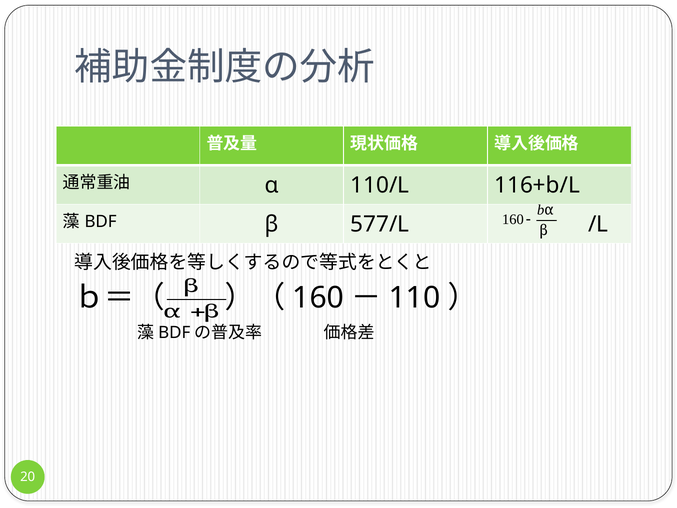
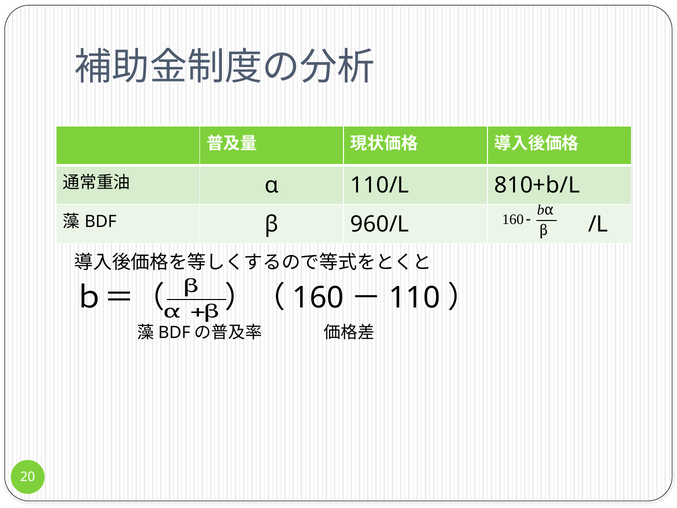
116+b/L: 116+b/L -> 810+b/L (537, 185)
577/L: 577/L -> 960/L (380, 224)
